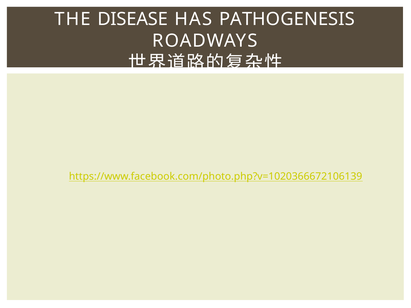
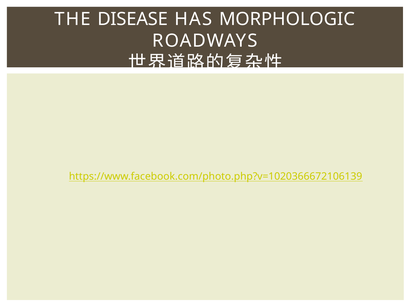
PATHOGENESIS: PATHOGENESIS -> MORPHOLOGIC (287, 19)
